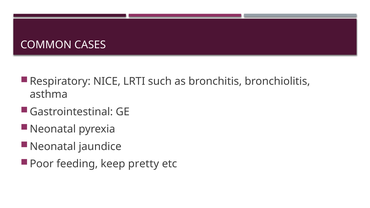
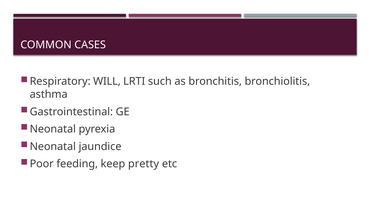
NICE: NICE -> WILL (107, 81)
